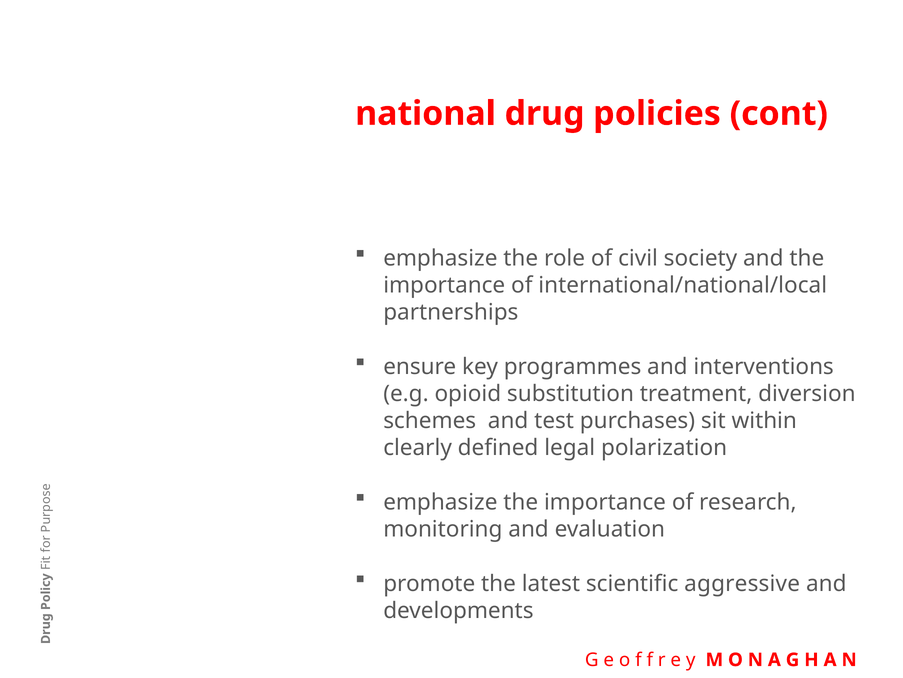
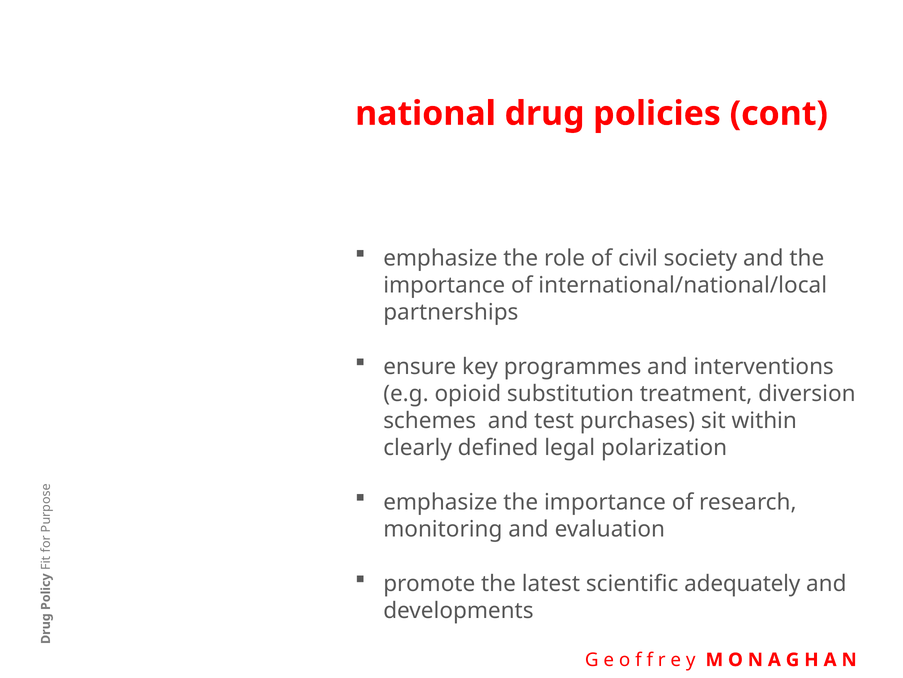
aggressive: aggressive -> adequately (742, 583)
